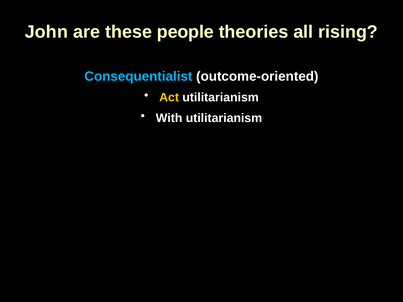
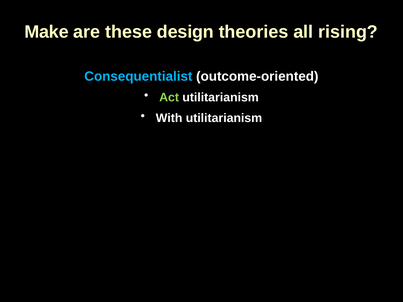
John: John -> Make (47, 32)
people: people -> design (185, 32)
Act colour: yellow -> light green (169, 98)
